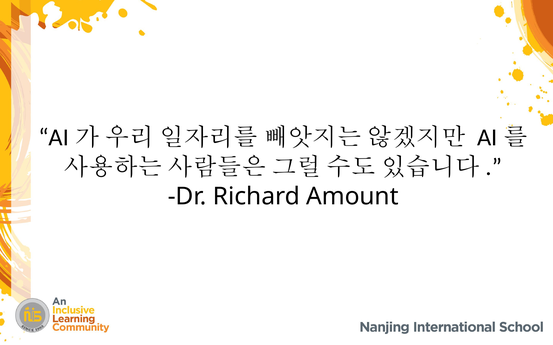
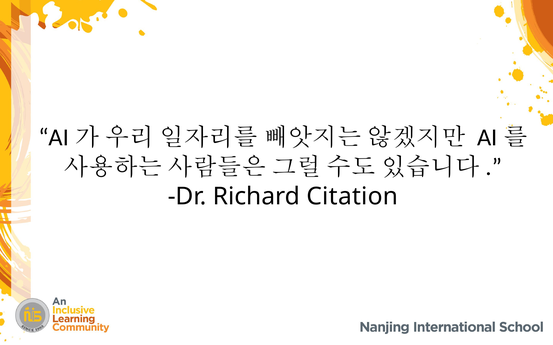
Amount: Amount -> Citation (352, 197)
